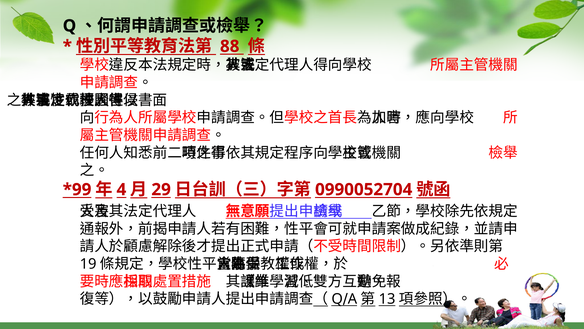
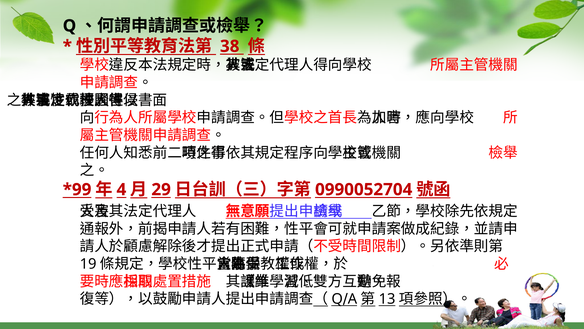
88: 88 -> 38 (230, 46)
